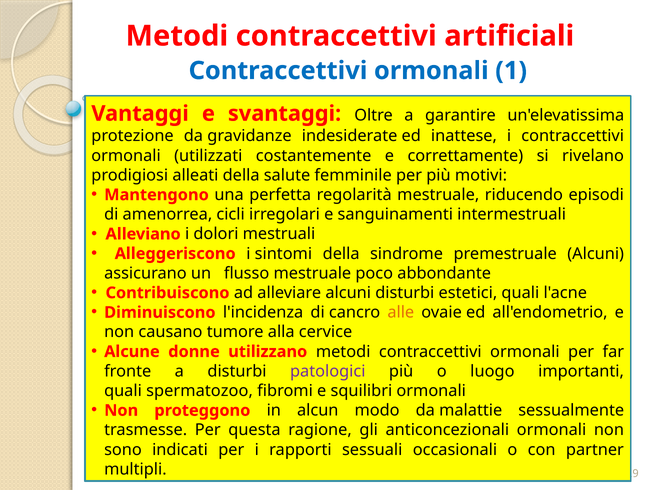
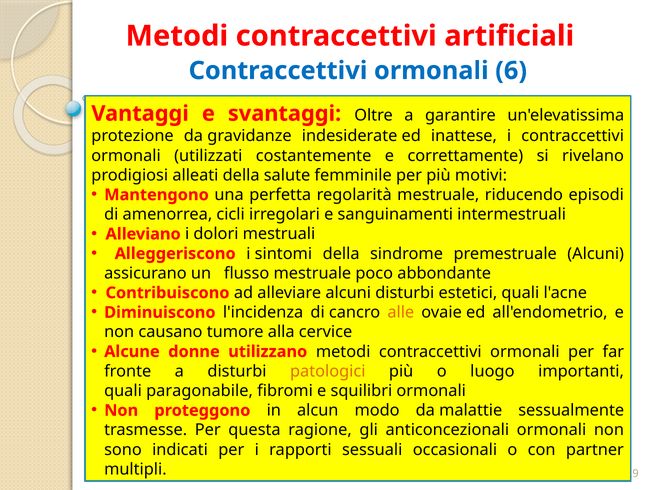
1: 1 -> 6 (511, 71)
patologici colour: purple -> orange (328, 372)
spermatozoo: spermatozoo -> paragonabile (200, 391)
